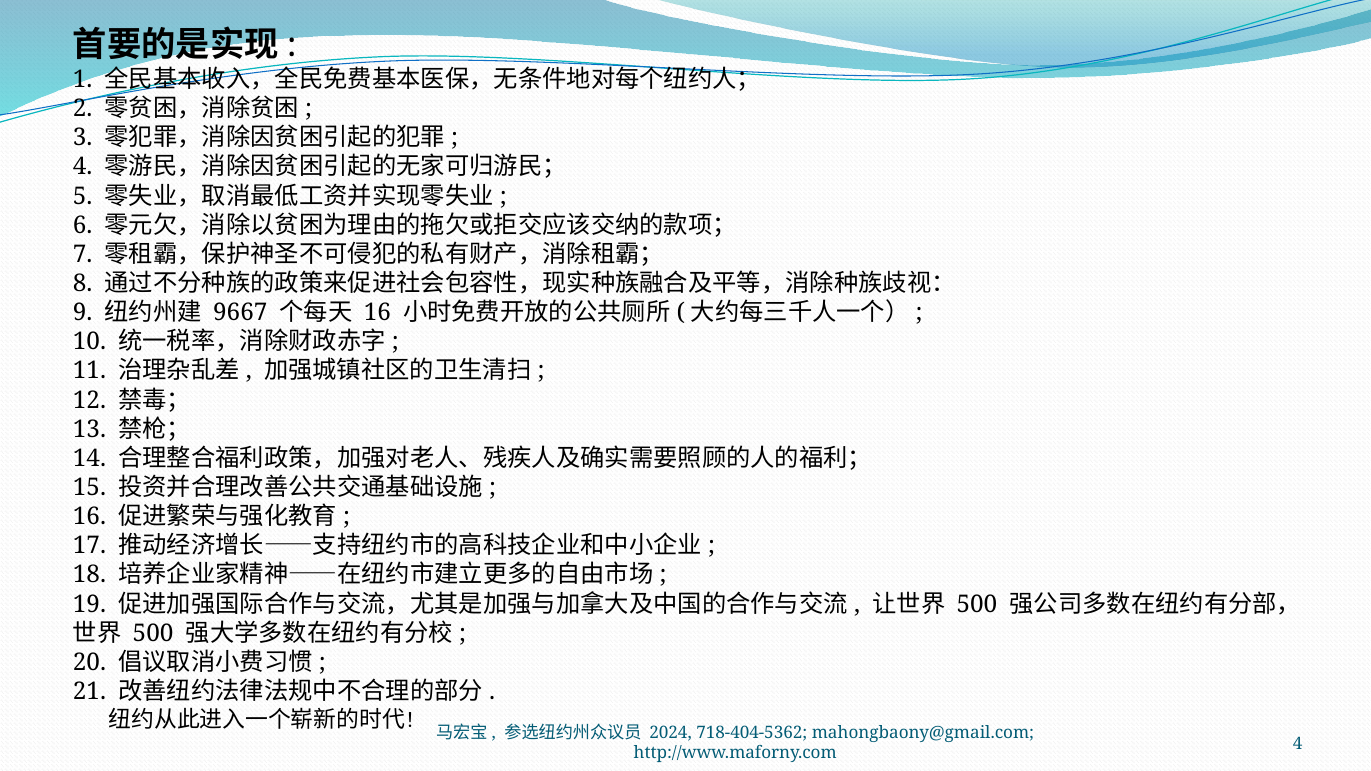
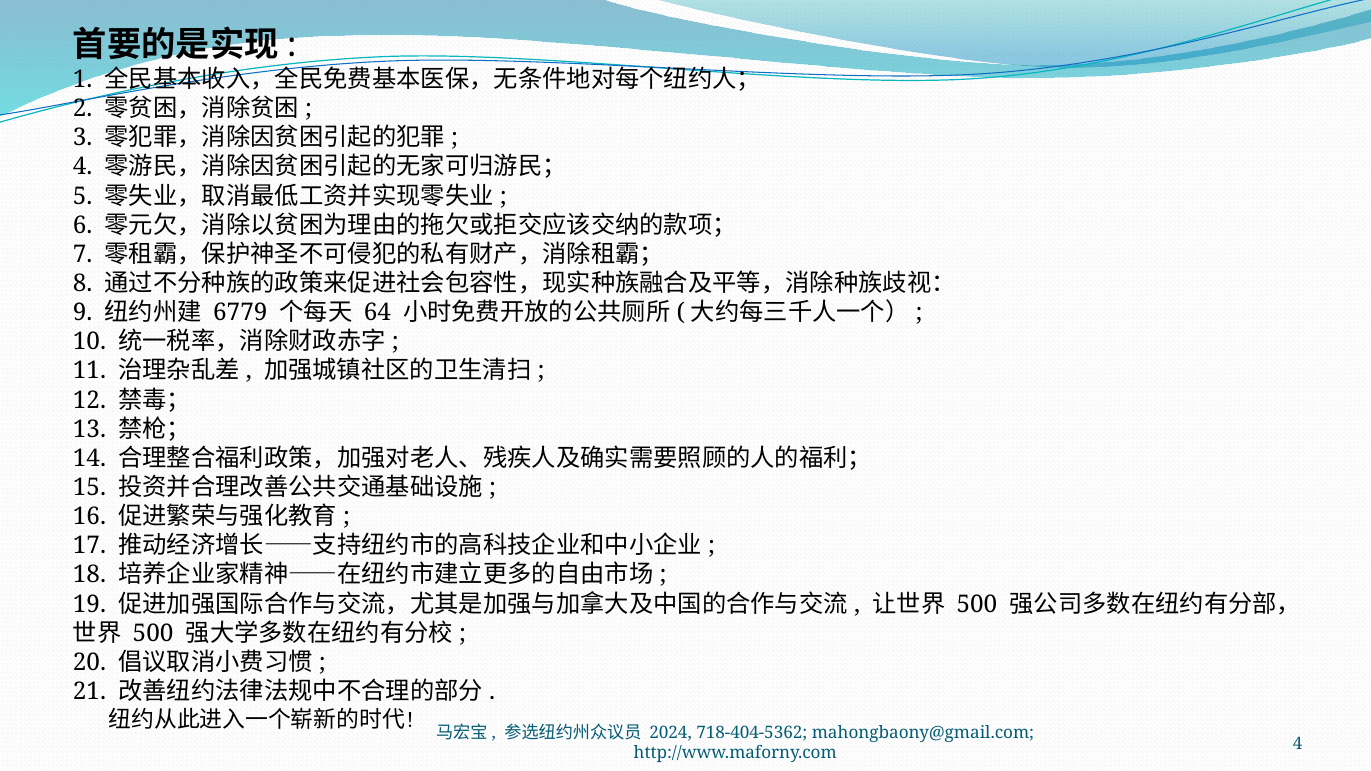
9667: 9667 -> 6779 (240, 313)
16: 16 -> 64 (377, 313)
